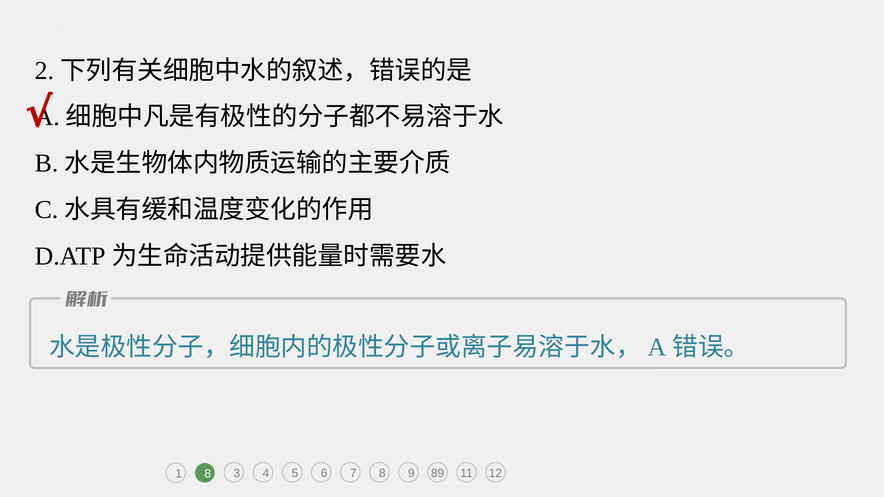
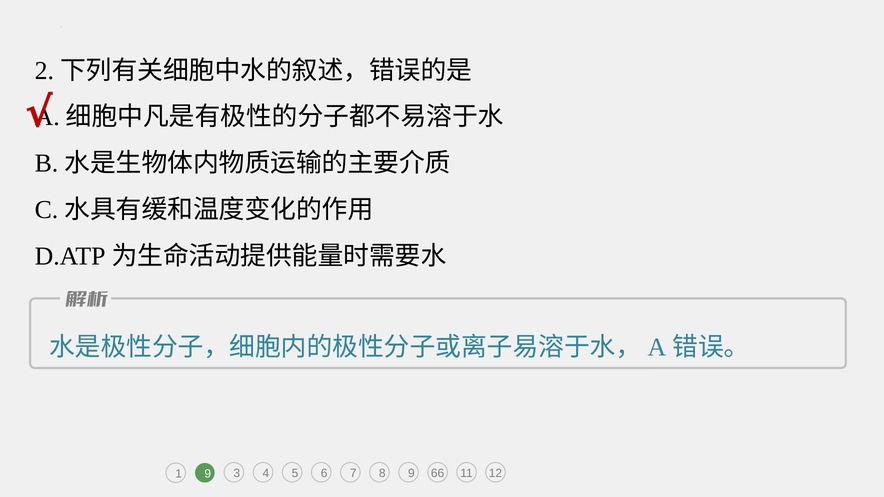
1 8: 8 -> 9 (208, 474)
89: 89 -> 66 (438, 473)
